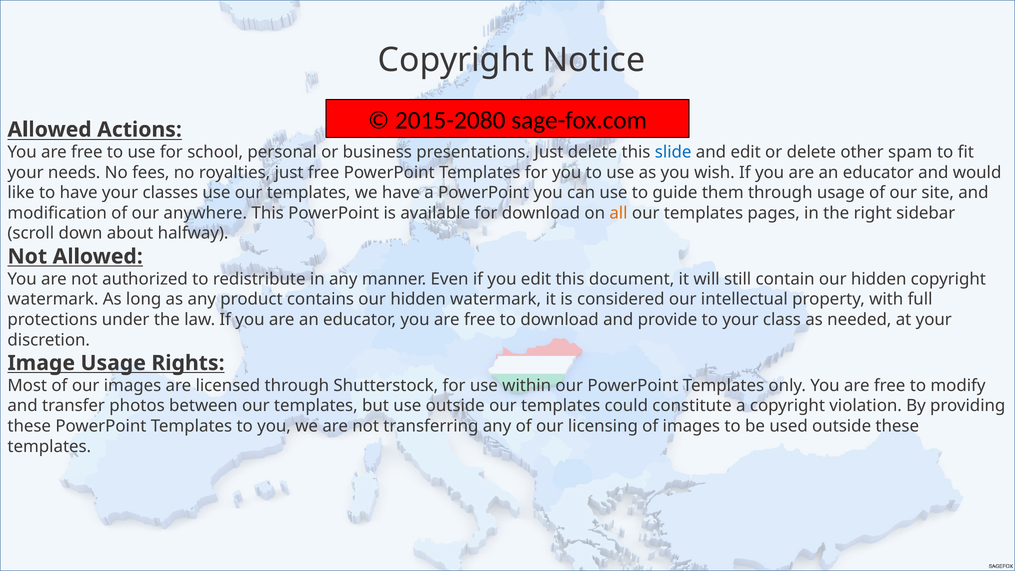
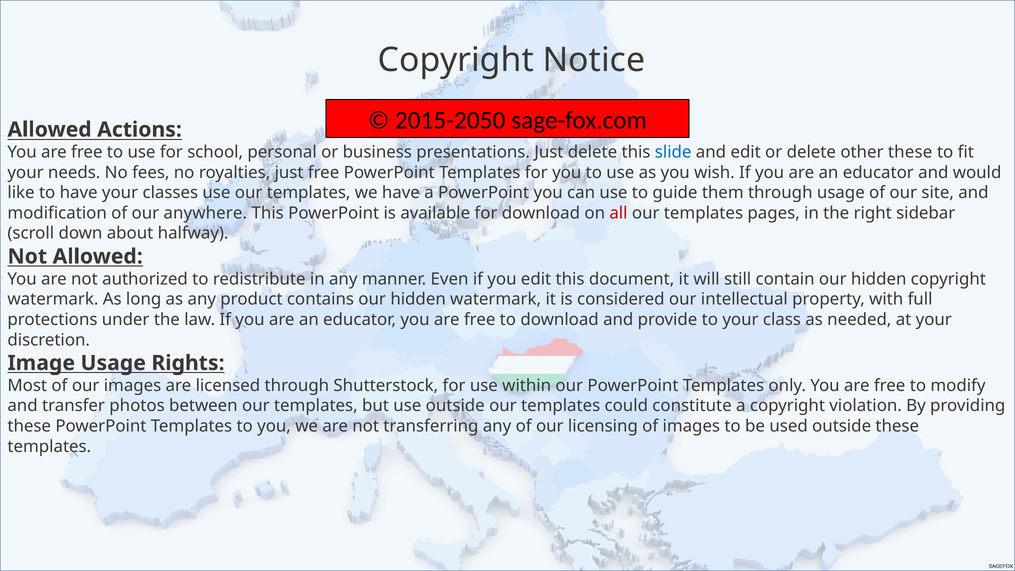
2015-2080: 2015-2080 -> 2015-2050 (450, 120)
other spam: spam -> these (910, 152)
all colour: orange -> red (618, 213)
